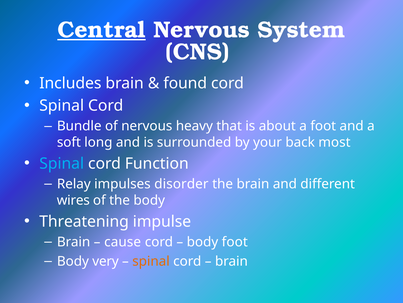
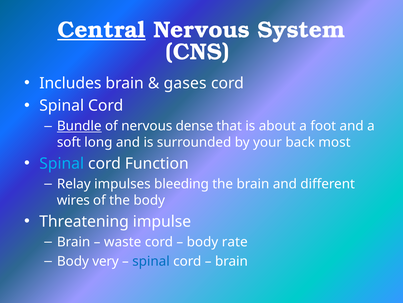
found: found -> gases (185, 83)
Bundle underline: none -> present (79, 126)
heavy: heavy -> dense (194, 126)
disorder: disorder -> bleeding (182, 184)
cause: cause -> waste (123, 241)
body foot: foot -> rate (235, 241)
spinal colour: orange -> blue (151, 261)
